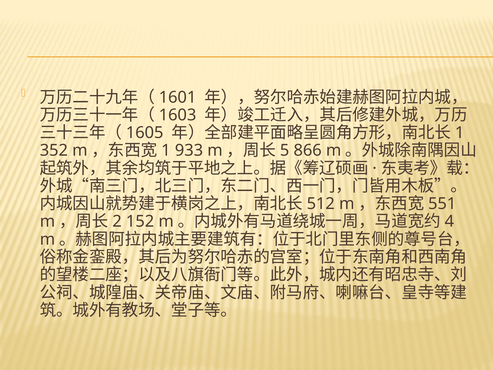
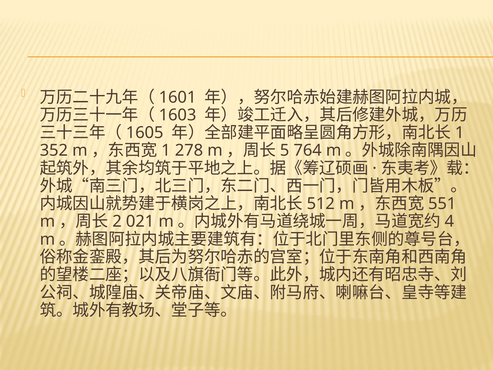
933: 933 -> 278 (189, 150)
866: 866 -> 764 (308, 150)
152: 152 -> 021 (140, 221)
